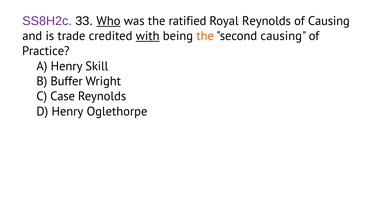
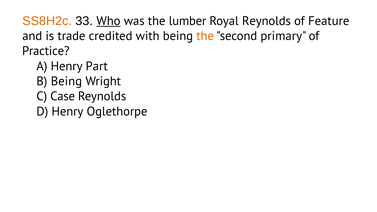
SS8H2c colour: purple -> orange (47, 21)
ratified: ratified -> lumber (188, 21)
of Causing: Causing -> Feature (329, 21)
with underline: present -> none (148, 36)
second causing: causing -> primary (283, 36)
Skill: Skill -> Part (97, 66)
B Buffer: Buffer -> Being (66, 81)
